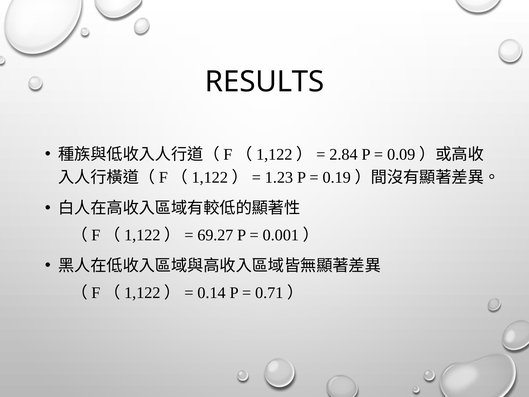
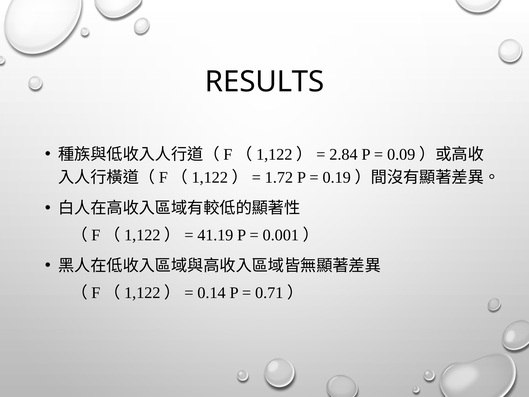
1.23: 1.23 -> 1.72 (279, 178)
69.27: 69.27 -> 41.19 (215, 235)
